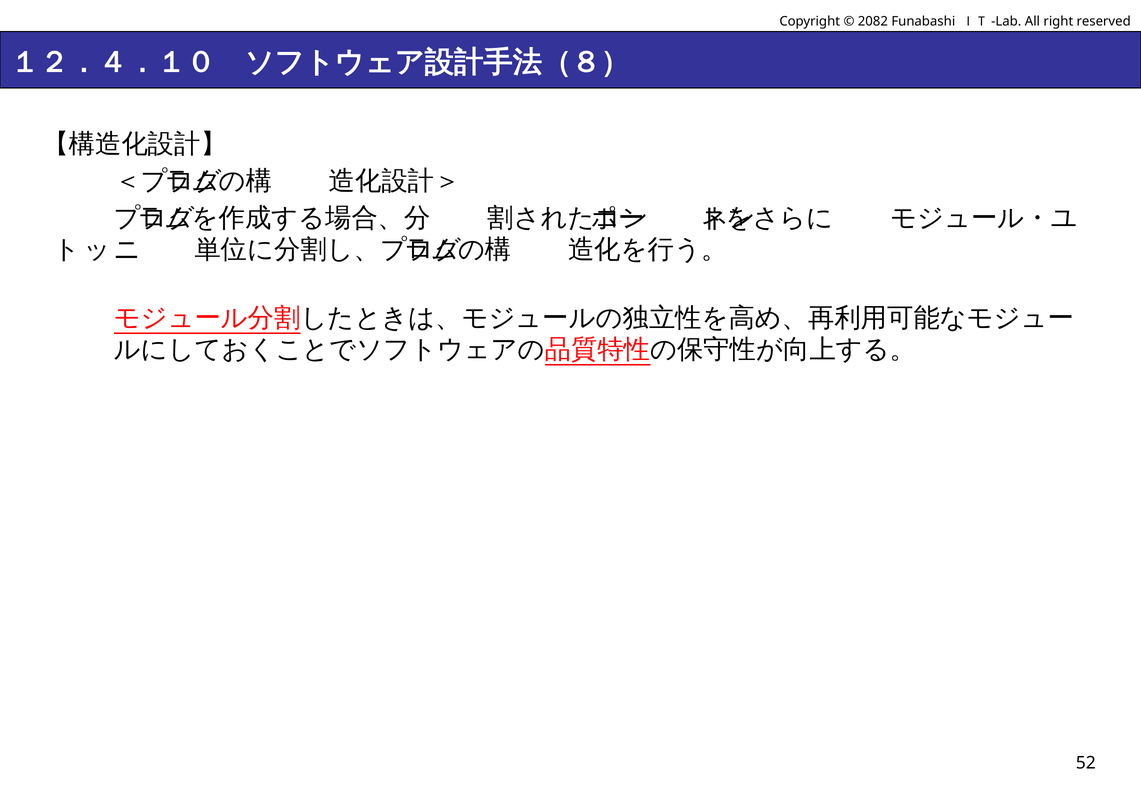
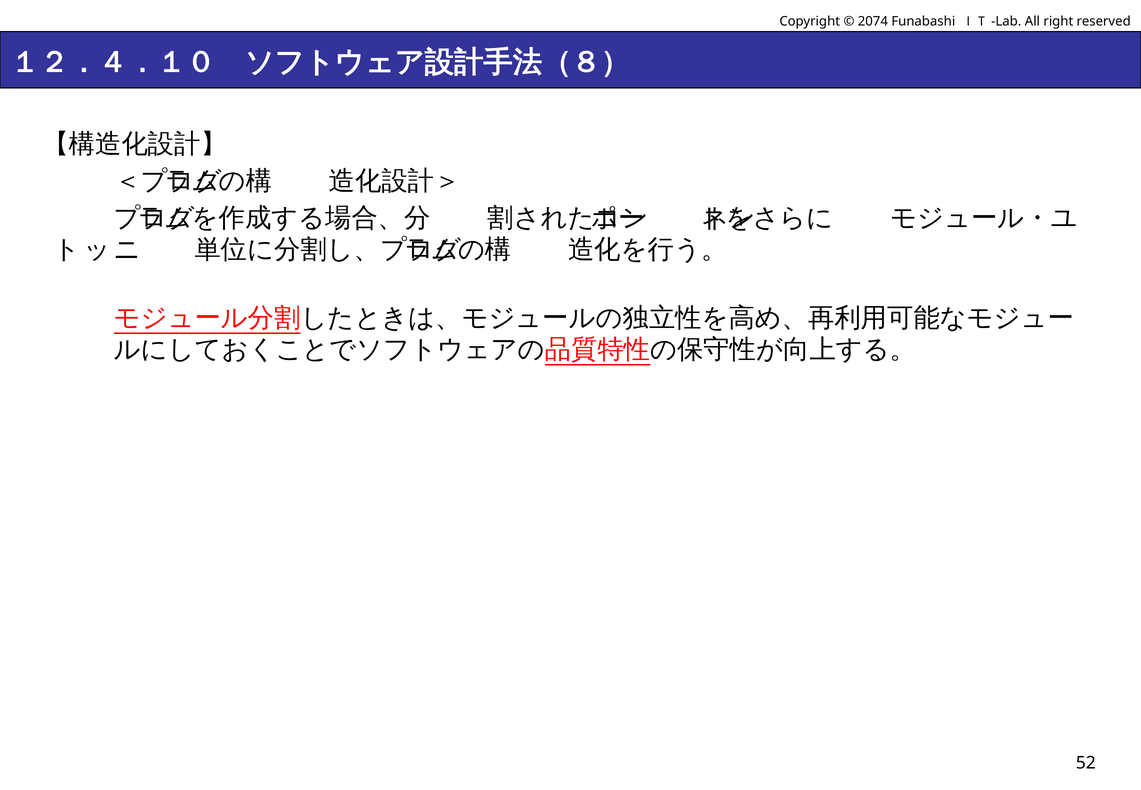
2082: 2082 -> 2074 (873, 21)
